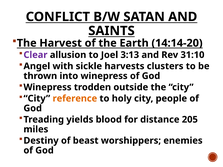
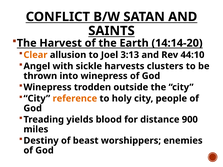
Clear colour: purple -> orange (35, 55)
31:10: 31:10 -> 44:10 (192, 55)
205: 205 -> 900 (190, 120)
